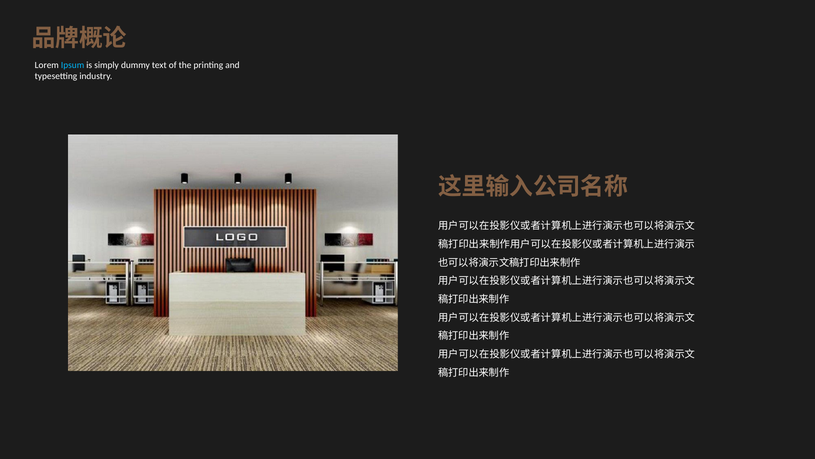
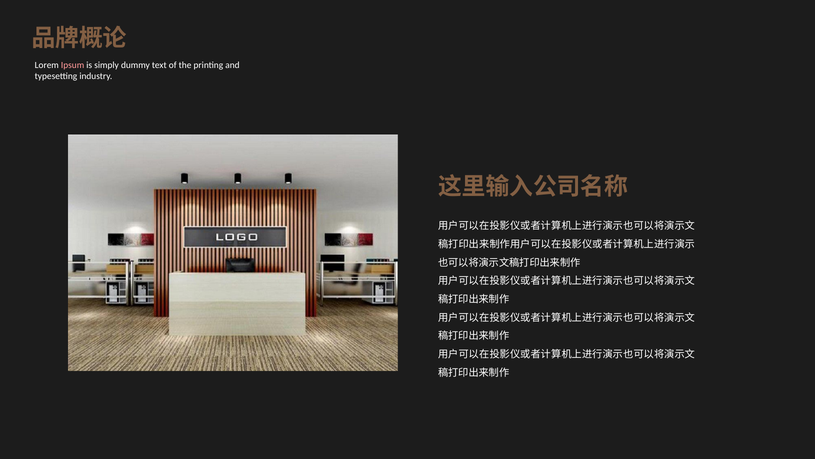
Ipsum colour: light blue -> pink (73, 65)
